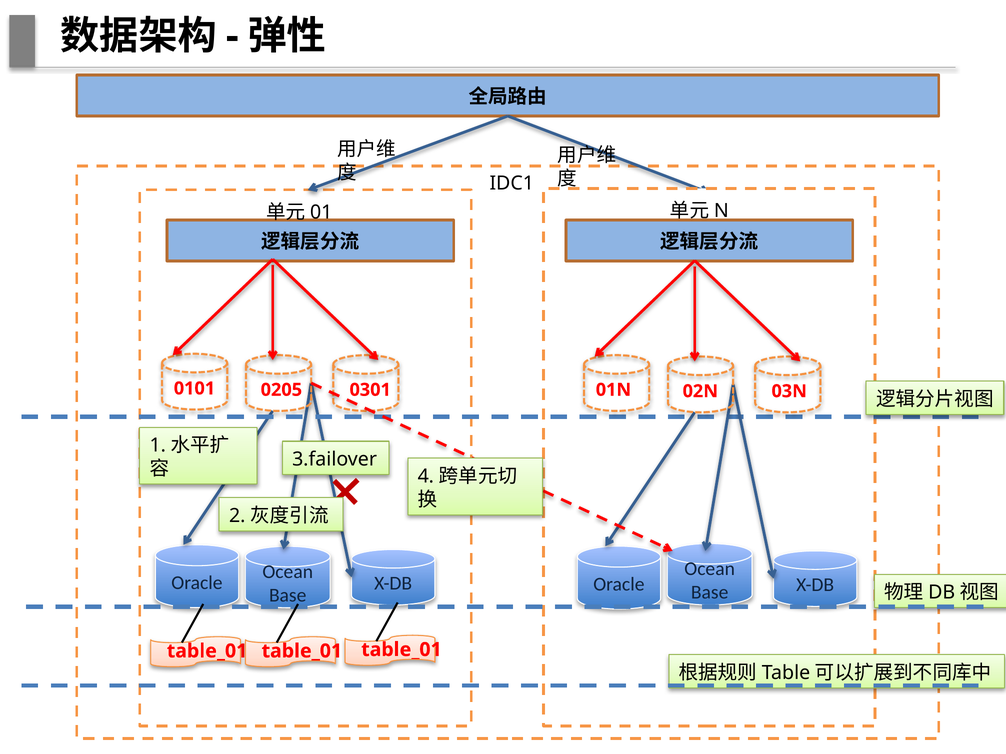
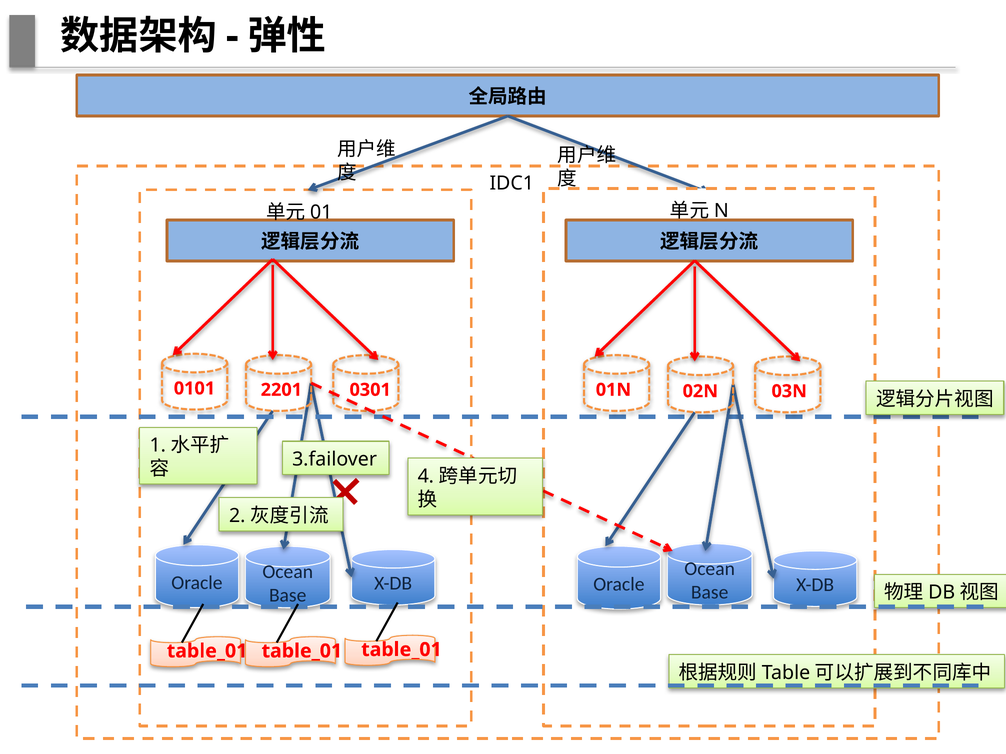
0205: 0205 -> 2201 (281, 390)
